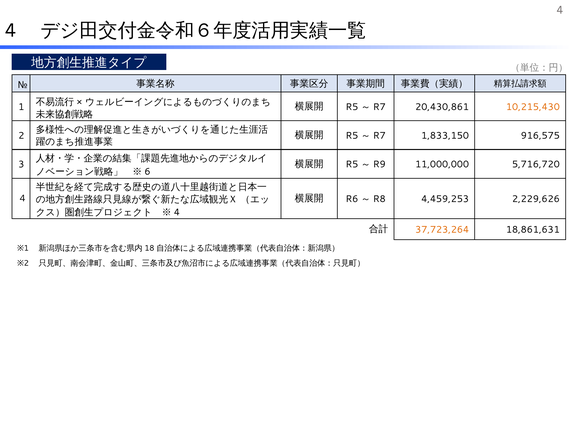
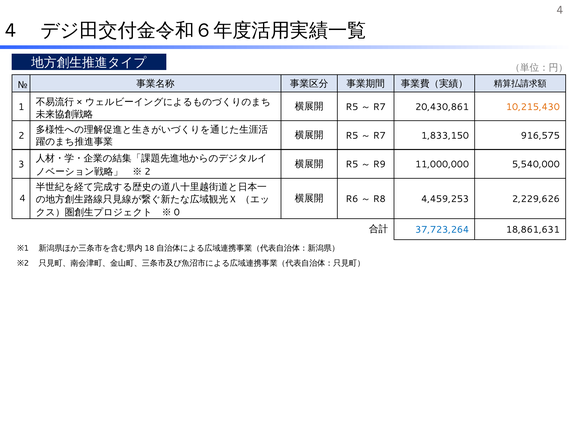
5,716,720: 5,716,720 -> 5,540,000 (536, 164)
6: 6 -> 2 (147, 171)
4: 4 -> 0 (177, 212)
37,723,264 colour: orange -> blue (442, 229)
